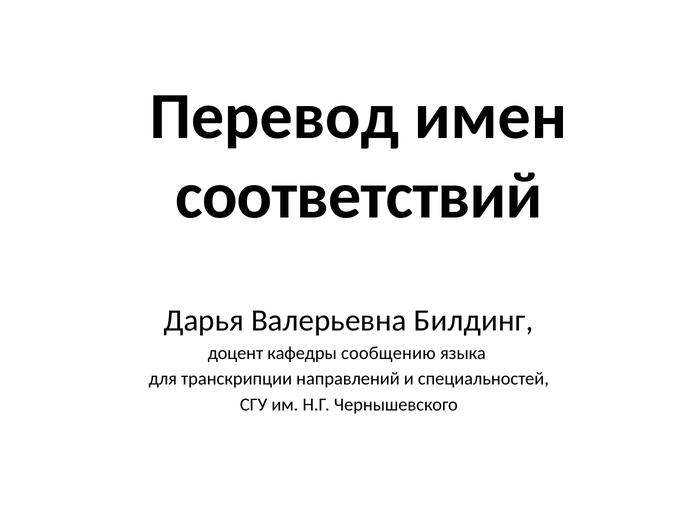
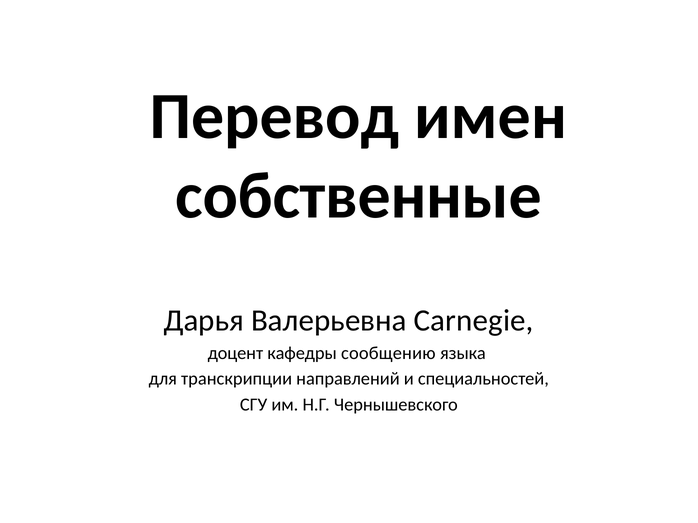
соответствий: соответствий -> собственные (359, 196)
Билдинг: Билдинг -> Carnegie (474, 321)
